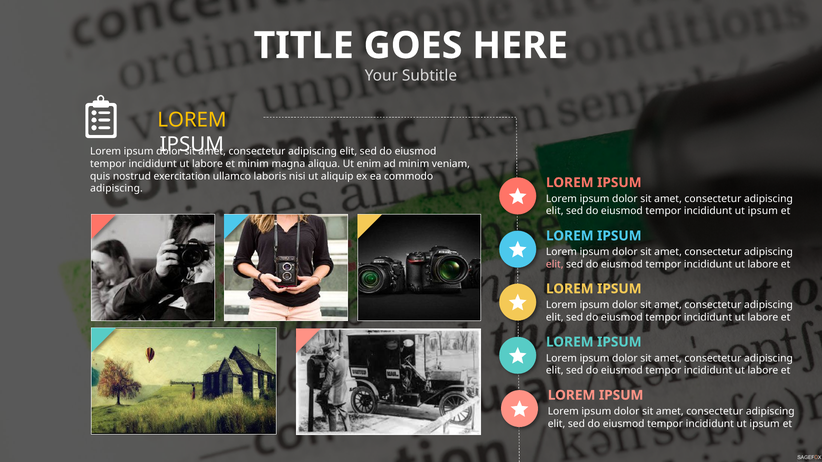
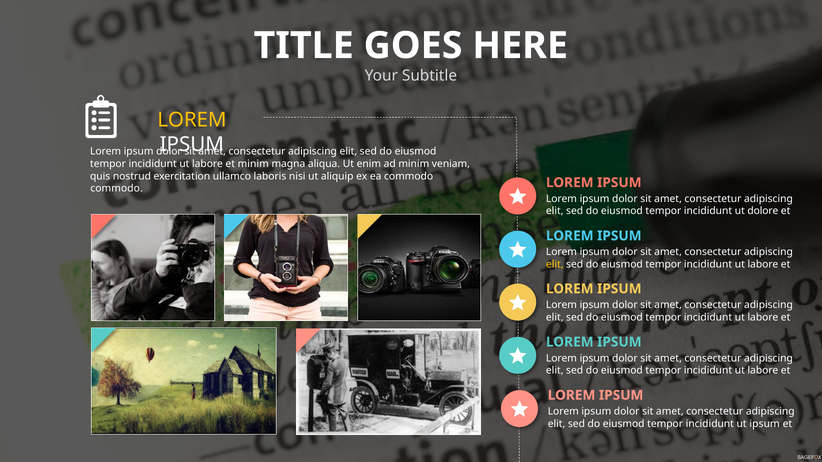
adipiscing: adipiscing -> commodo (117, 189)
ipsum: ipsum -> dolore (763, 211)
elit colour: pink -> yellow (555, 265)
